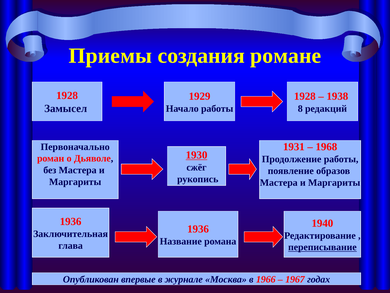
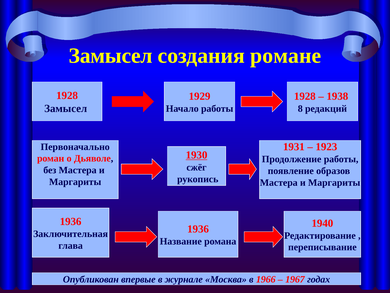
Приемы: Приемы -> Замысел (111, 56)
1968: 1968 -> 1923 (326, 147)
переписывание underline: present -> none (322, 247)
